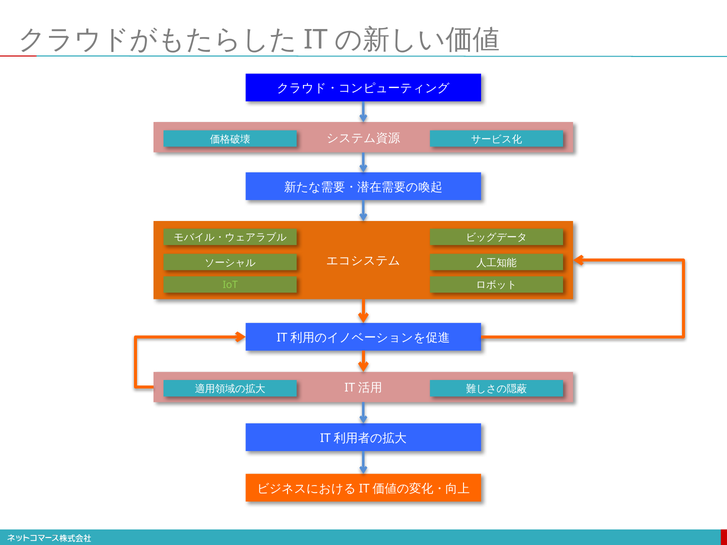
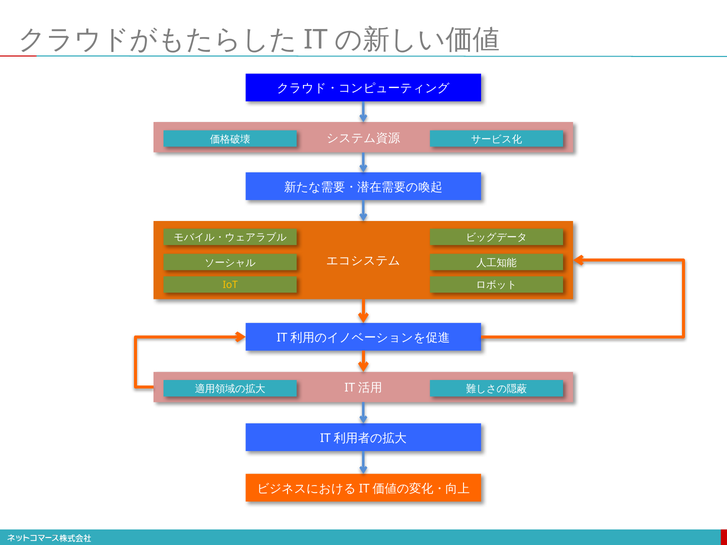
IoT colour: light green -> yellow (230, 285)
